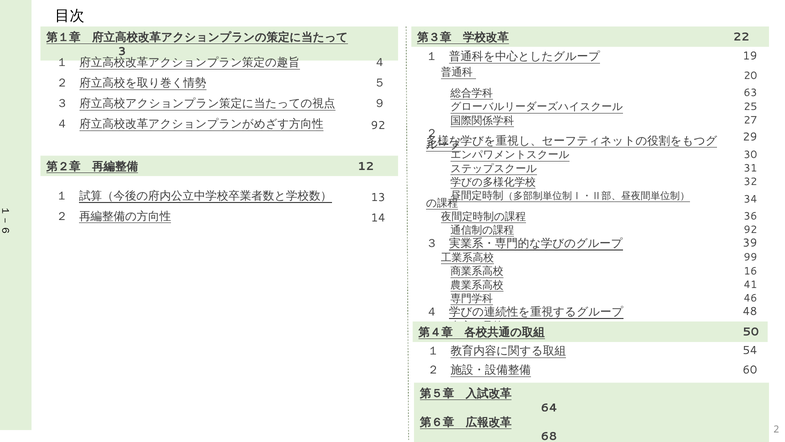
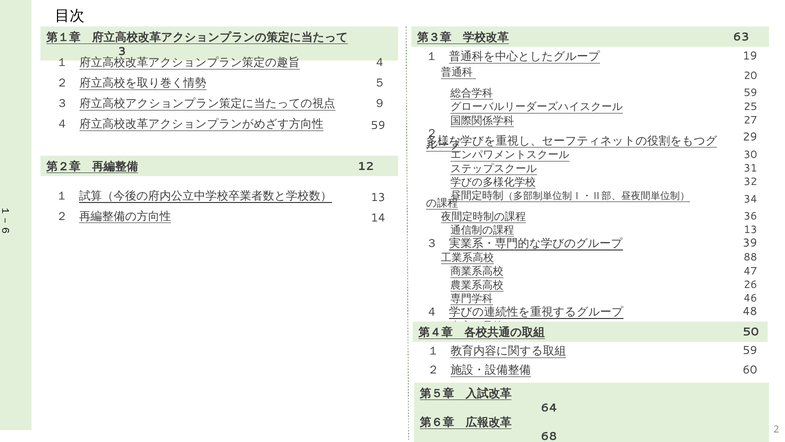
22: 22 -> 63 (741, 37)
63: 63 -> 59 (750, 93)
92: 92 -> 59 (378, 125)
92: 92 -> 13 (750, 230)
99: 99 -> 88 (750, 257)
16: 16 -> 47 (750, 271)
41: 41 -> 26 (750, 284)
54: 54 -> 59 (750, 350)
